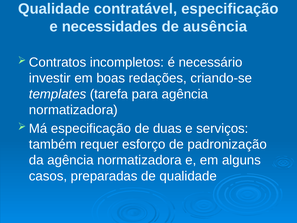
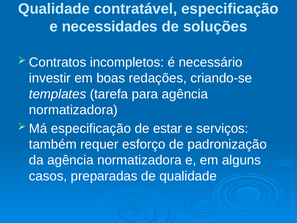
ausência: ausência -> soluções (215, 27)
duas: duas -> estar (167, 128)
